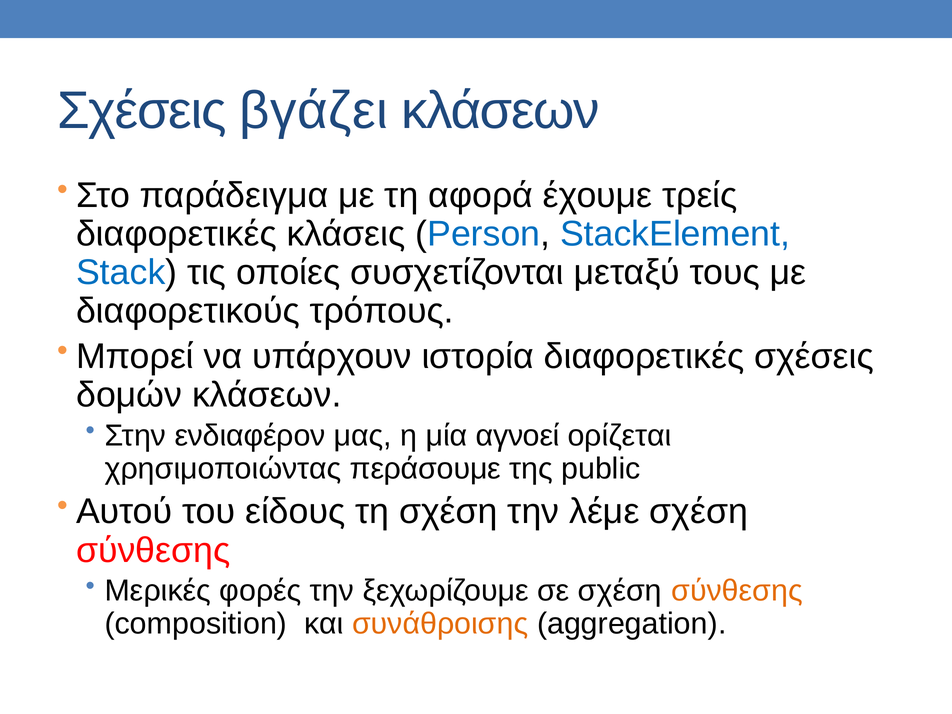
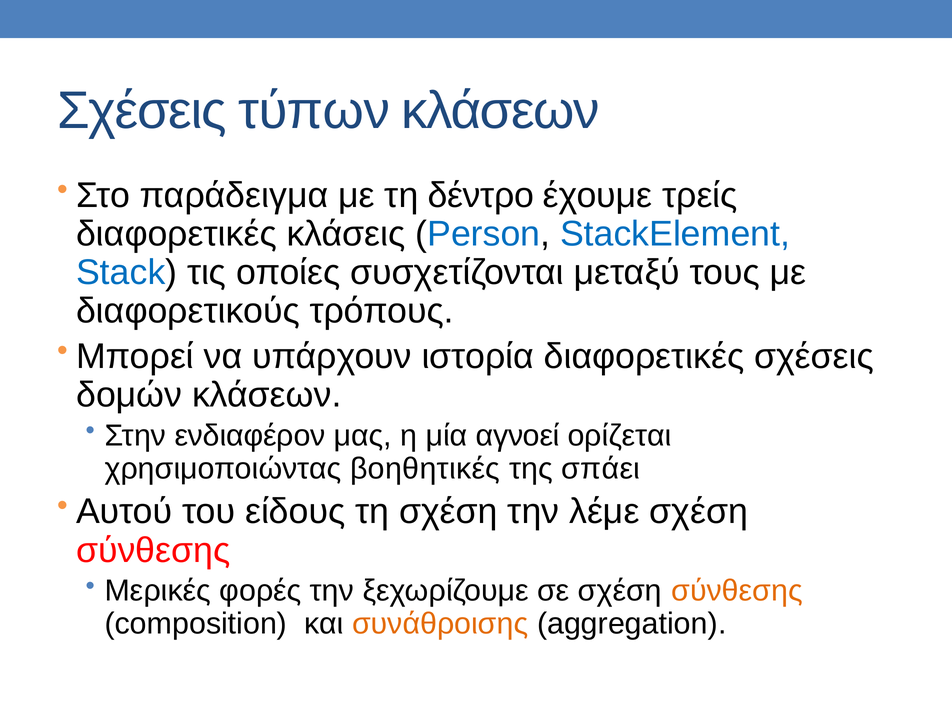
βγάζει: βγάζει -> τύπων (314, 111)
αφορά: αφορά -> δέντρο (481, 195)
περάσουμε: περάσουμε -> βοηθητικές (425, 469)
public: public -> σπάει (601, 469)
